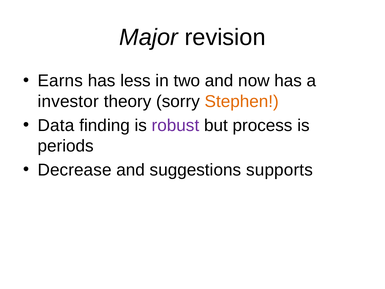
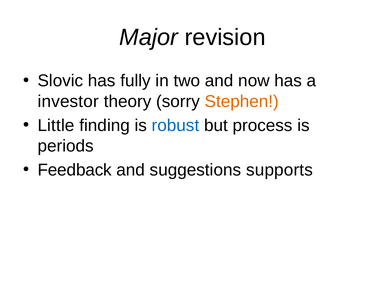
Earns: Earns -> Slovic (60, 81)
less: less -> fully (135, 81)
Data: Data -> Little (56, 125)
robust colour: purple -> blue (175, 125)
Decrease: Decrease -> Feedback (75, 170)
